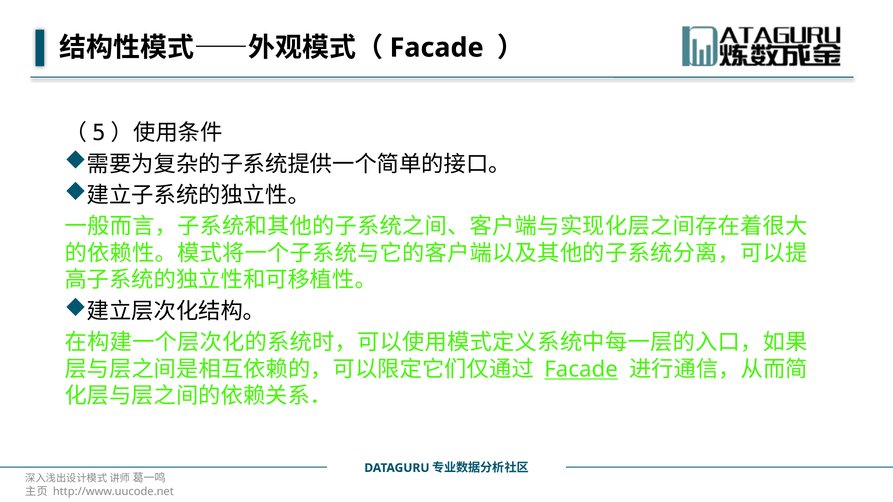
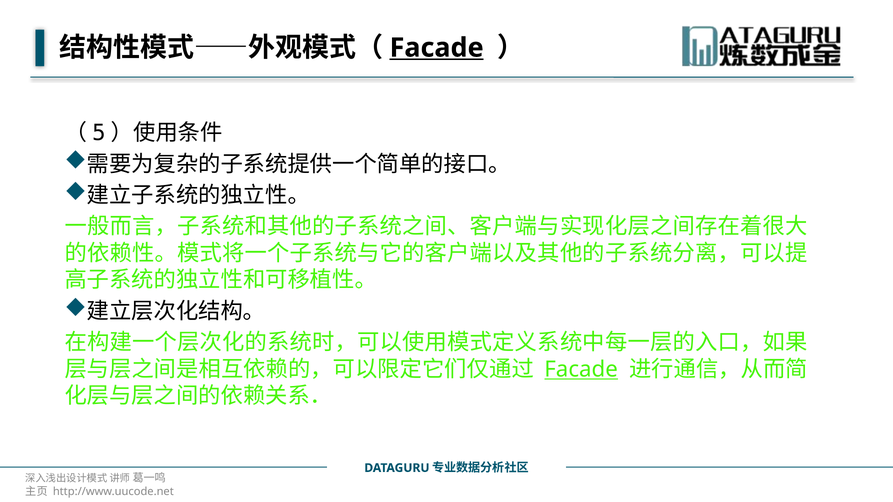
Facade underline: none -> present (437, 48)
